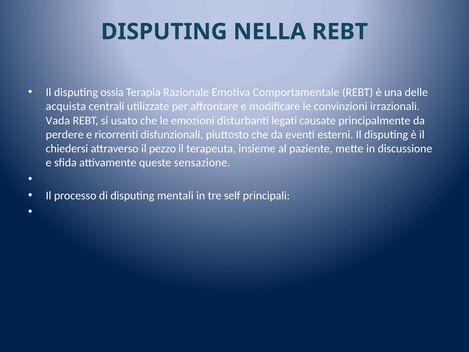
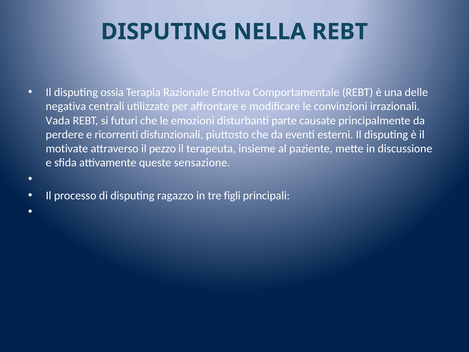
acquista: acquista -> negativa (66, 106)
usato: usato -> futuri (124, 120)
legati: legati -> parte (284, 120)
chiedersi: chiedersi -> motivate (67, 149)
mentali: mentali -> ragazzo (175, 195)
self: self -> figli (232, 195)
